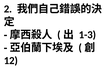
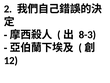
1-3: 1-3 -> 8-3 (87, 35)
